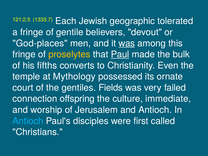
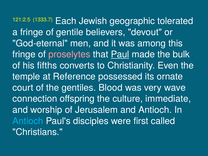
God-places: God-places -> God-eternal (40, 43)
was underline: present -> none (127, 43)
proselytes colour: yellow -> pink (69, 54)
Mythology: Mythology -> Reference (74, 77)
Fields: Fields -> Blood (111, 88)
failed: failed -> wave (175, 88)
